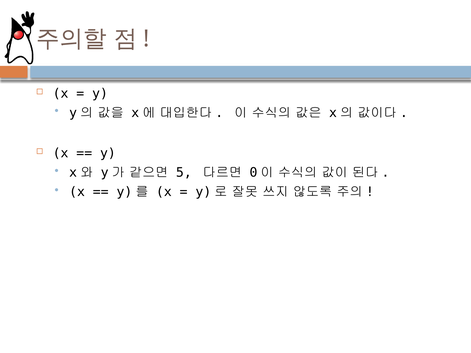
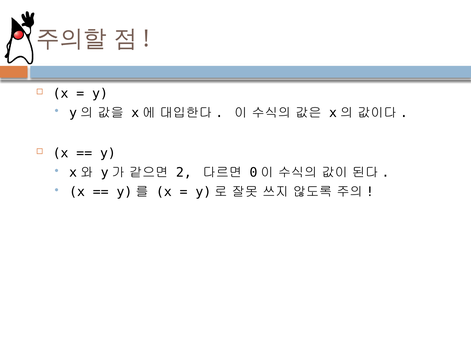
5: 5 -> 2 (184, 173)
